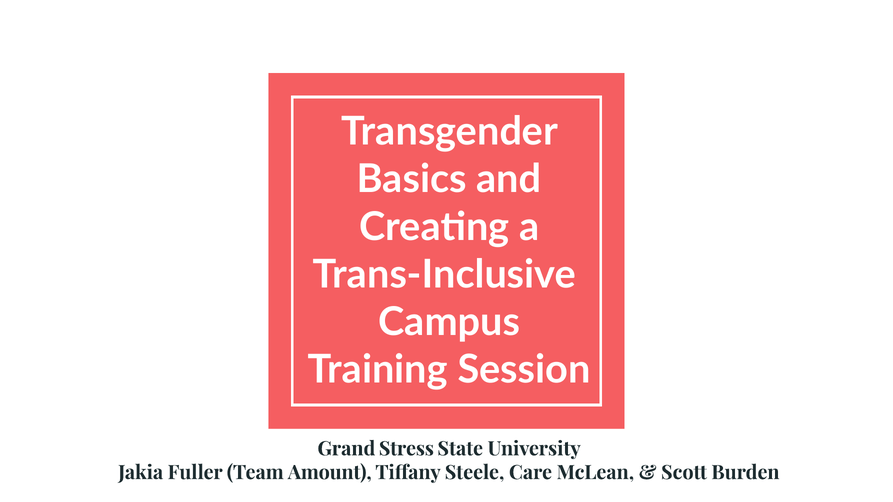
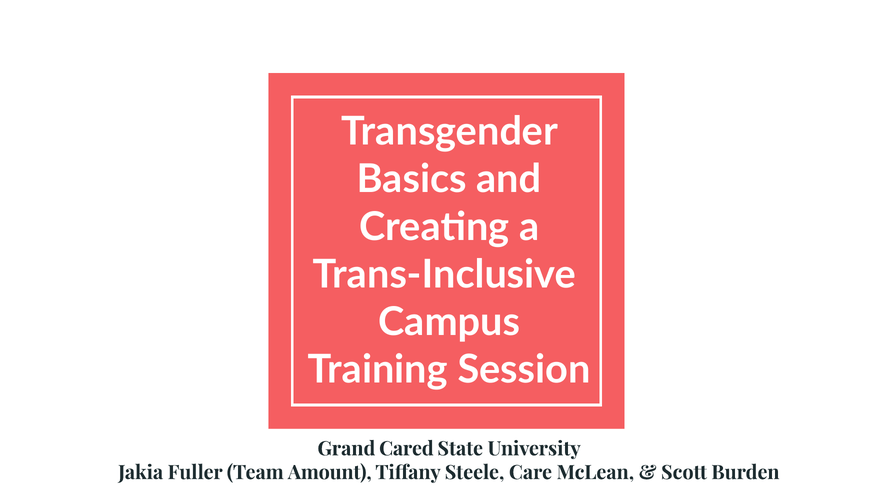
Stress: Stress -> Cared (406, 449)
